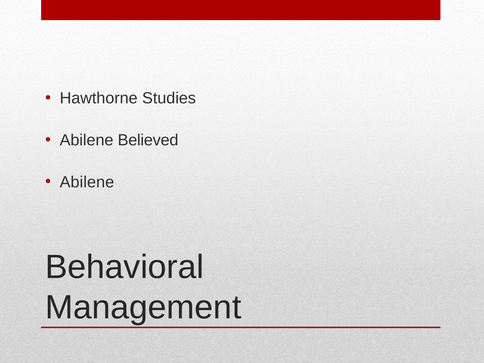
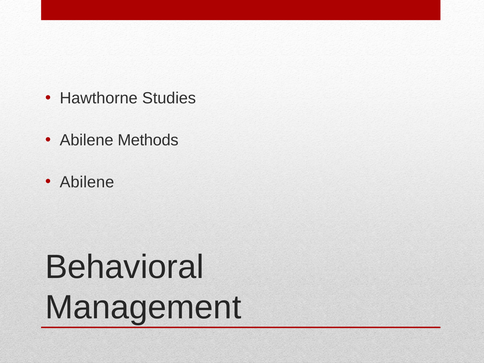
Believed: Believed -> Methods (148, 140)
